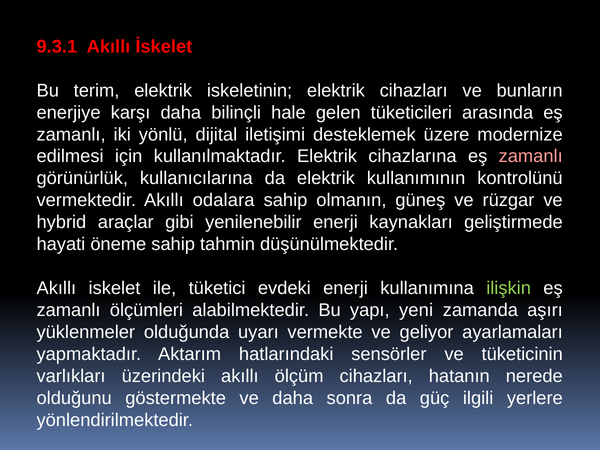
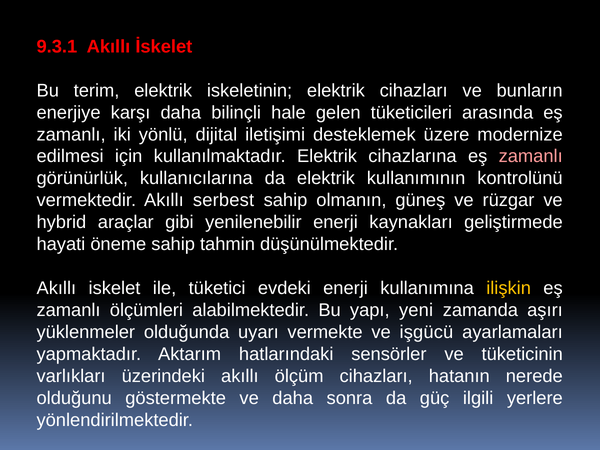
odalara: odalara -> serbest (224, 200)
ilişkin colour: light green -> yellow (509, 288)
geliyor: geliyor -> işgücü (426, 332)
